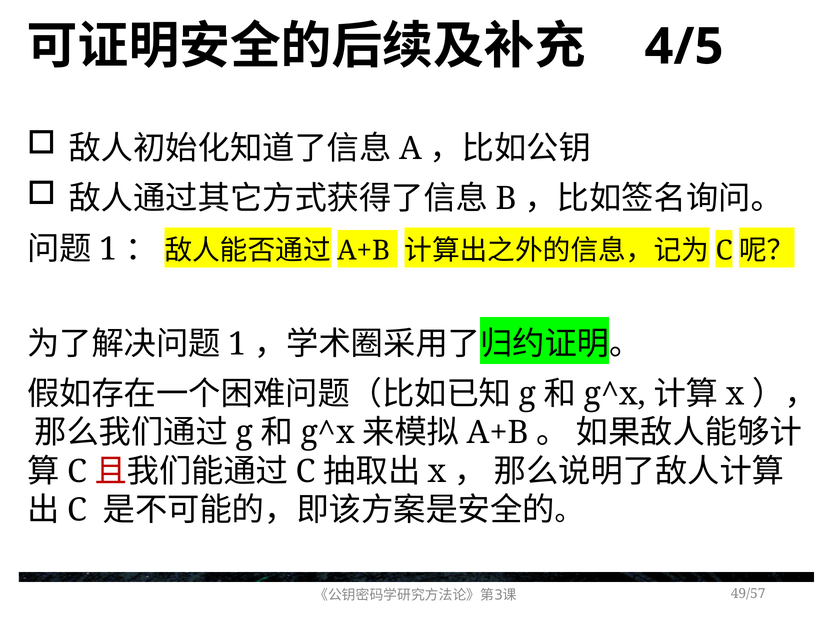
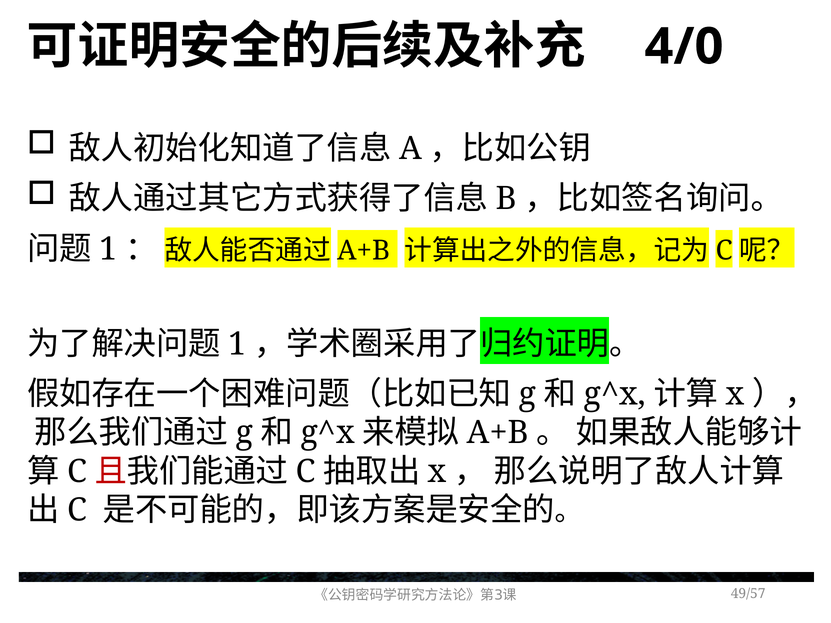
4/5: 4/5 -> 4/0 (684, 47)
